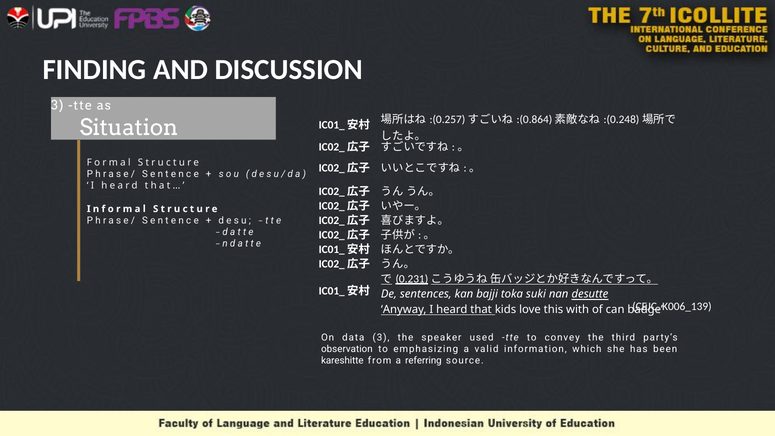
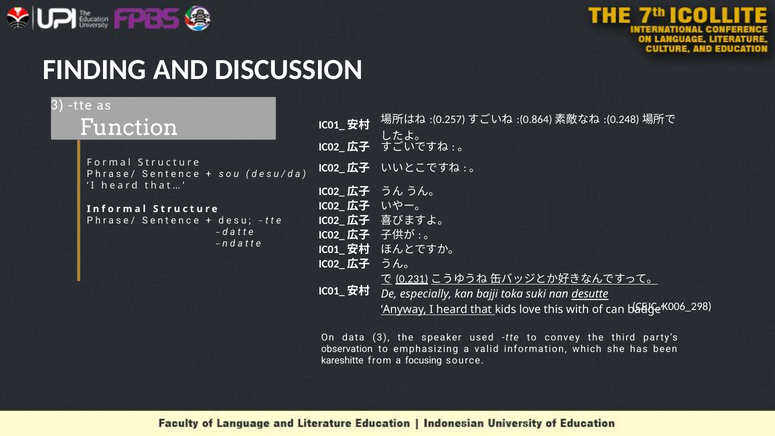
Situation: Situation -> Function (129, 128)
sentences: sentences -> especially (426, 294)
K006_139: K006_139 -> K006_298 (687, 307)
referring: referring -> focusing (423, 361)
